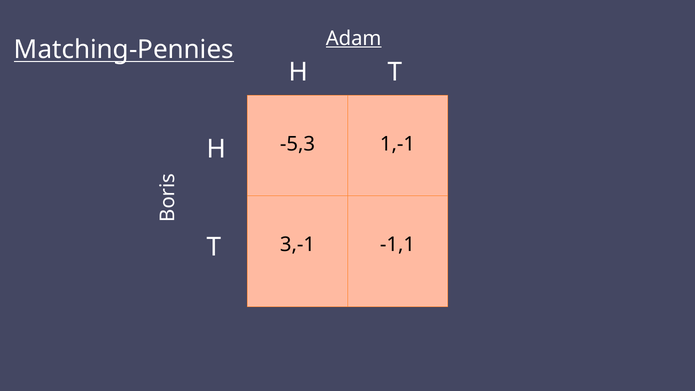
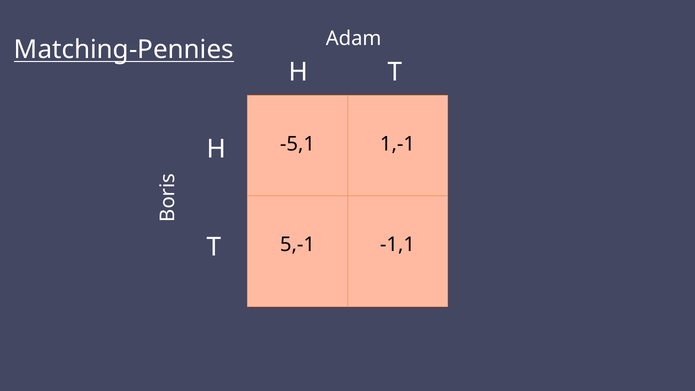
Adam underline: present -> none (354, 38)
-5,3: -5,3 -> -5,1 (297, 144)
3,-1: 3,-1 -> 5,-1 (297, 244)
